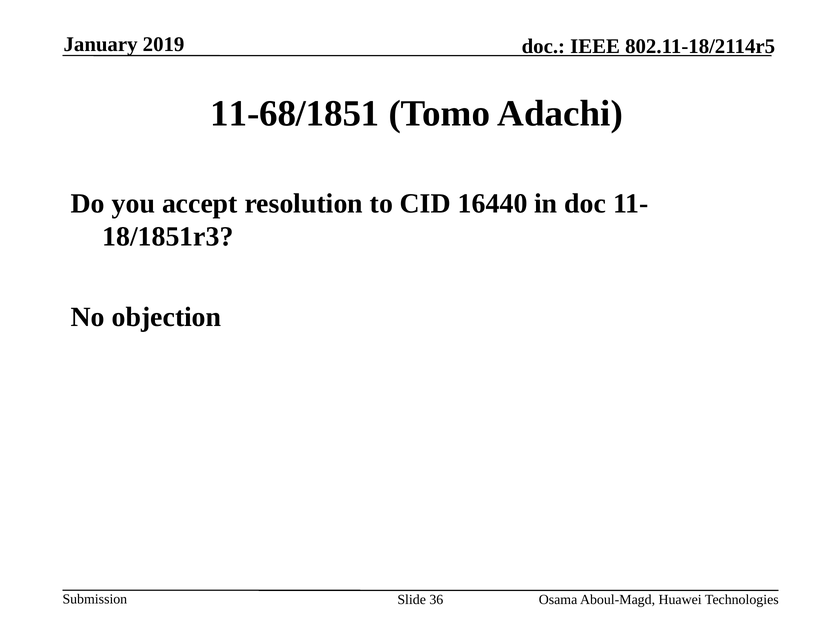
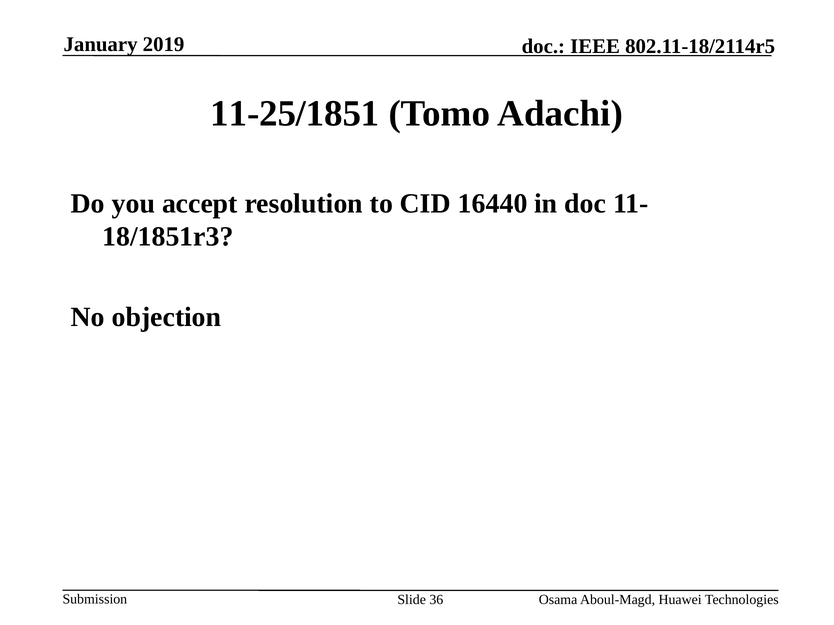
11-68/1851: 11-68/1851 -> 11-25/1851 (295, 114)
